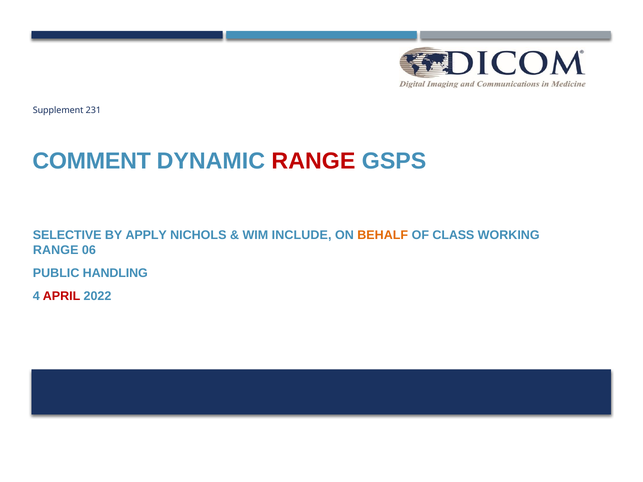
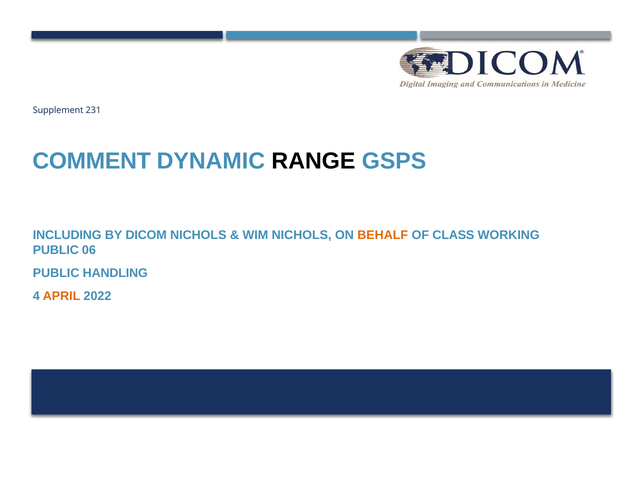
RANGE colour: red -> black (313, 161)
SELECTIVE: SELECTIVE -> INCLUDING (67, 235)
APPLY: APPLY -> DICOM (146, 235)
WIM INCLUDE: INCLUDE -> NICHOLS (302, 235)
RANGE: RANGE -> PUBLIC (56, 250)
APRIL colour: red -> orange (62, 296)
